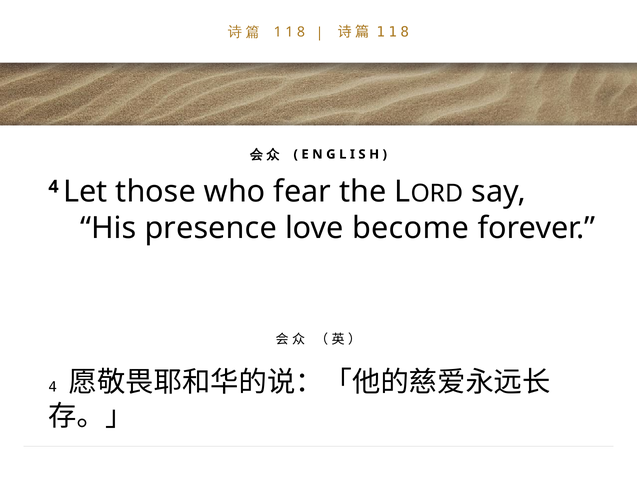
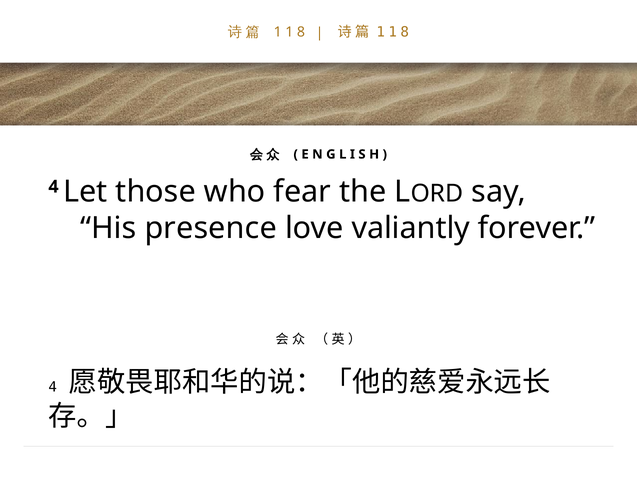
become: become -> valiantly (411, 229)
